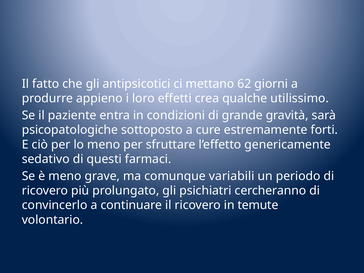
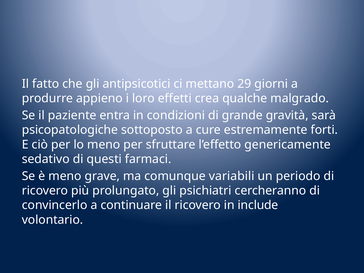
62: 62 -> 29 (244, 84)
utilissimo: utilissimo -> malgrado (300, 98)
temute: temute -> include (258, 205)
